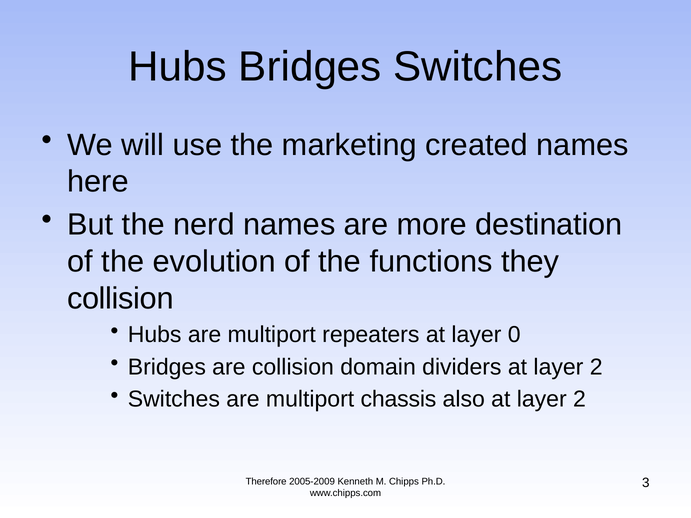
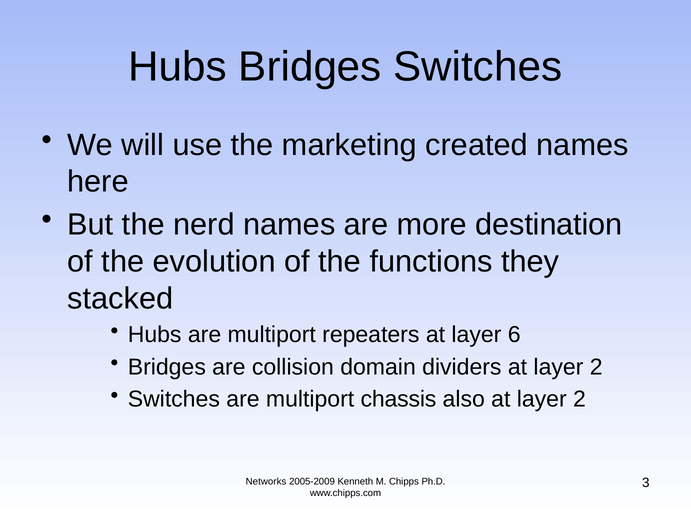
collision: collision -> stacked (120, 299)
0: 0 -> 6 (514, 335)
Therefore: Therefore -> Networks (266, 482)
